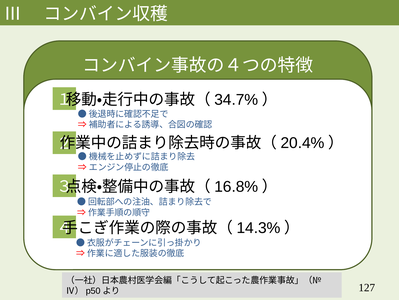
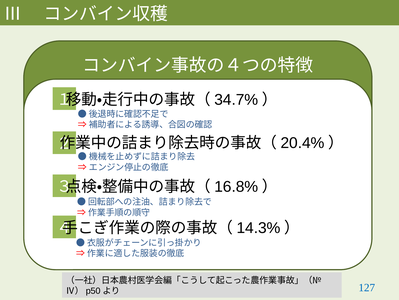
127 colour: black -> blue (367, 287)
